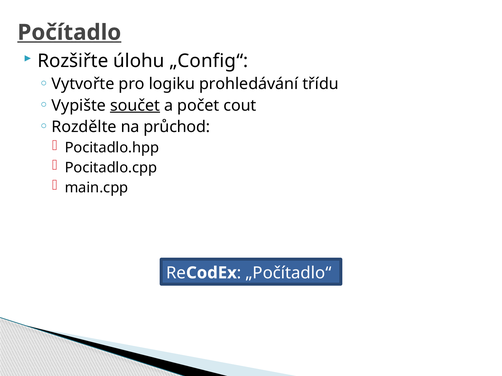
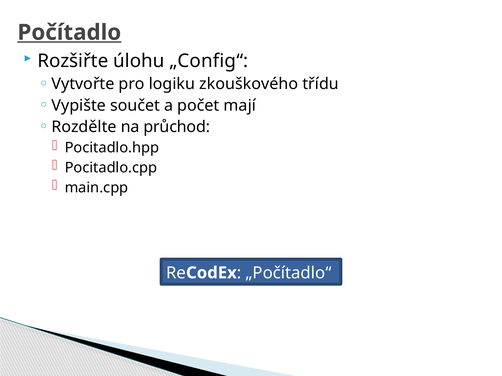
prohledávání: prohledávání -> zkouškového (249, 84)
součet underline: present -> none (135, 106)
cout: cout -> mají (240, 106)
